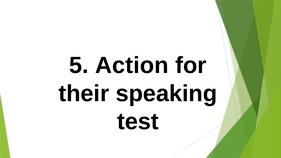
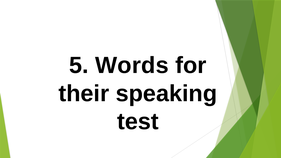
Action: Action -> Words (132, 65)
